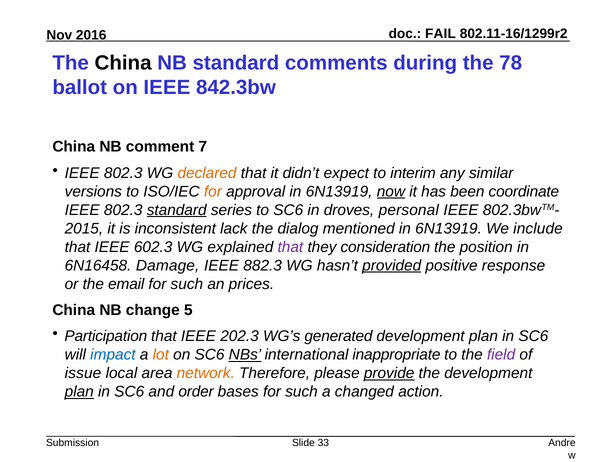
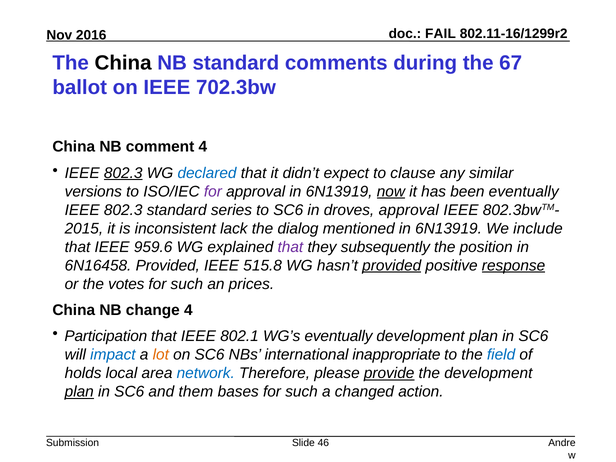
78: 78 -> 67 (511, 63)
842.3bw: 842.3bw -> 702.3bw (236, 88)
comment 7: 7 -> 4 (203, 147)
802.3 underline: none -> present (123, 173)
declared colour: orange -> blue (207, 173)
interim: interim -> clause (413, 173)
for colour: orange -> purple (213, 192)
been coordinate: coordinate -> eventually (524, 192)
standard underline: present -> none (177, 210)
droves personal: personal -> approval (409, 210)
602.3: 602.3 -> 959.6 (153, 247)
consideration: consideration -> subsequently (385, 247)
6N16458 Damage: Damage -> Provided (168, 265)
882.3: 882.3 -> 515.8 (263, 265)
response underline: none -> present (514, 265)
email: email -> votes (126, 284)
change 5: 5 -> 4 (188, 310)
202.3: 202.3 -> 802.1 (240, 336)
WG’s generated: generated -> eventually (339, 336)
NBs underline: present -> none (245, 355)
field colour: purple -> blue (501, 355)
issue: issue -> holds (83, 373)
network colour: orange -> blue (206, 373)
order: order -> them (196, 392)
33: 33 -> 46 (323, 443)
